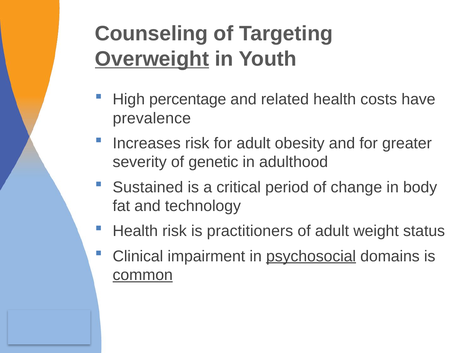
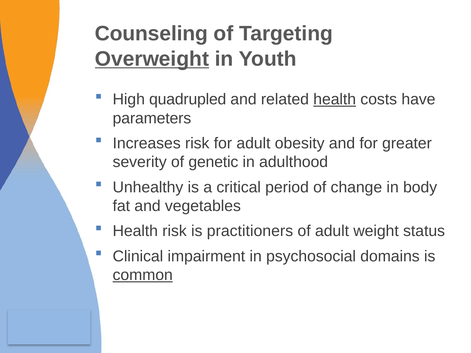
percentage: percentage -> quadrupled (188, 99)
health underline: none -> present (335, 99)
prevalence: prevalence -> parameters (152, 118)
Sustained: Sustained -> Unhealthy (148, 187)
technology: technology -> vegetables (203, 206)
psychosocial underline: present -> none (311, 256)
